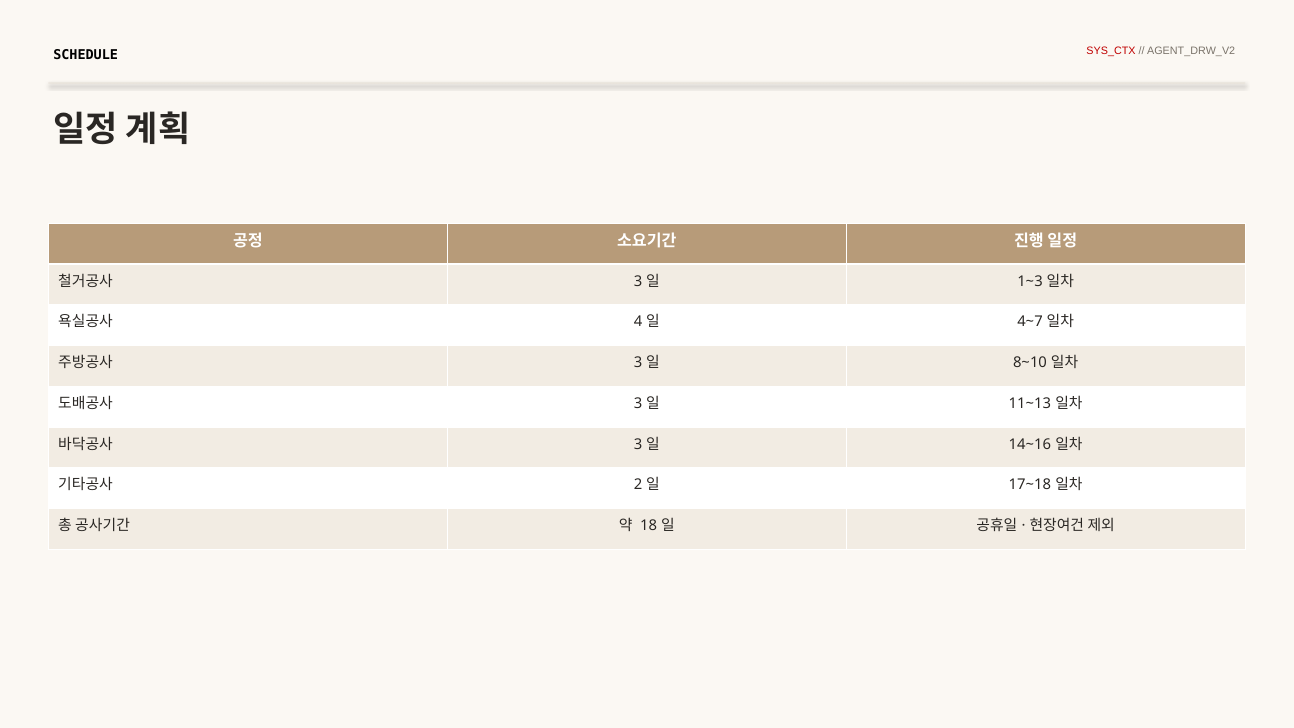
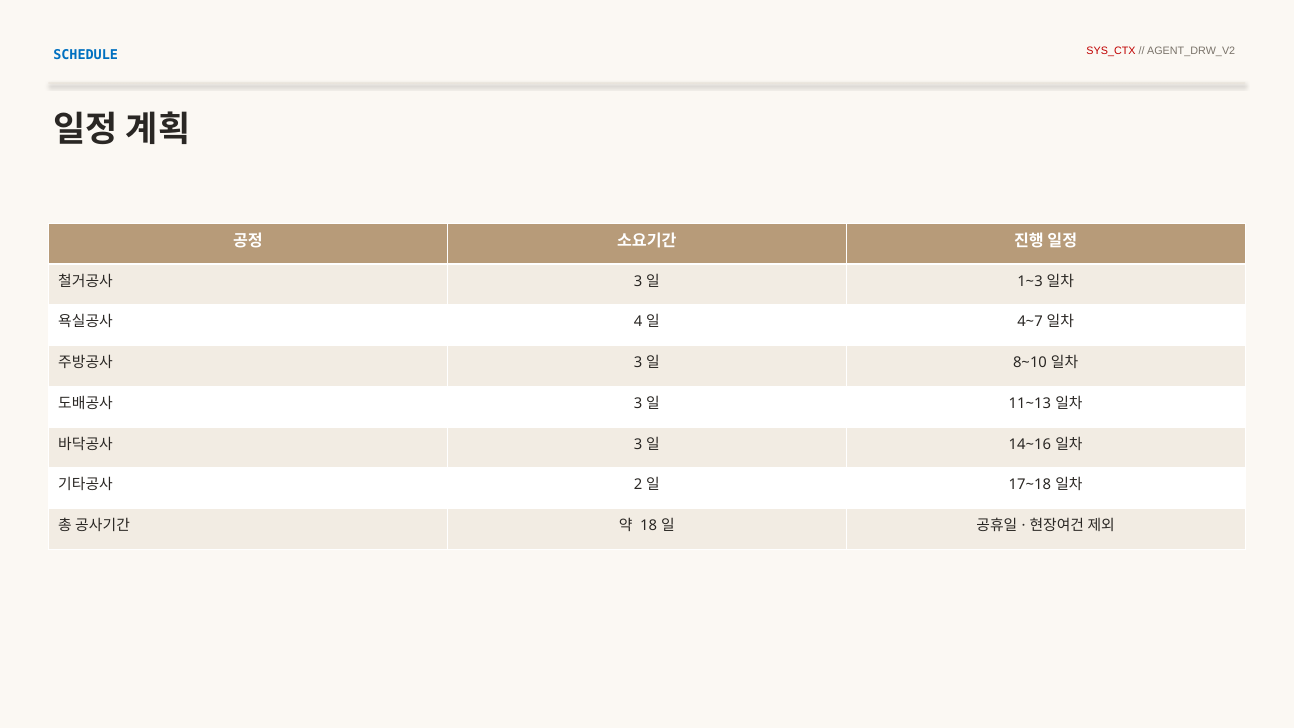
SCHEDULE colour: black -> blue (86, 55)
